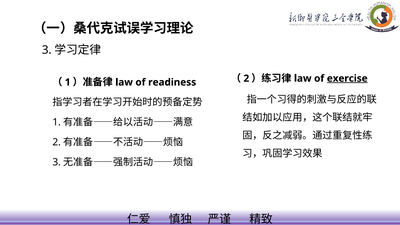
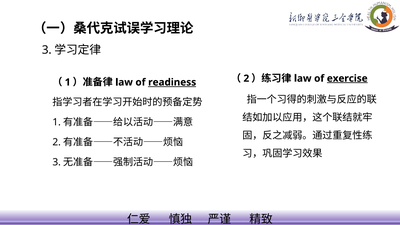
readiness underline: none -> present (172, 82)
